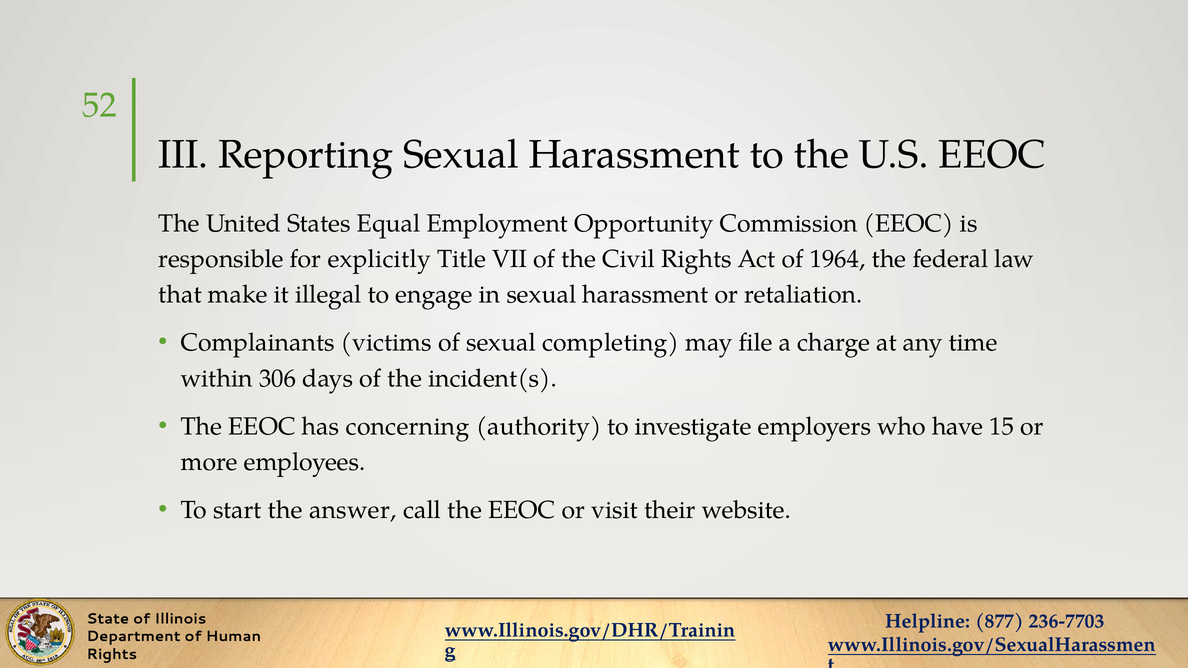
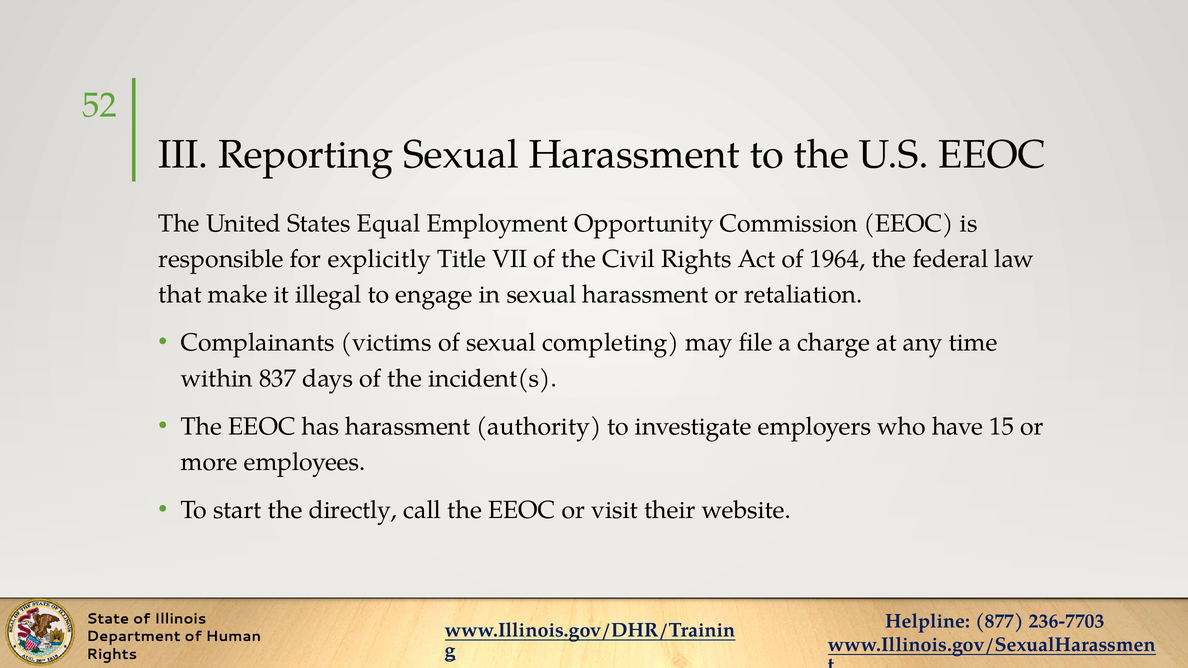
306: 306 -> 837 (278, 378)
has concerning: concerning -> harassment (408, 427)
answer: answer -> directly (353, 510)
